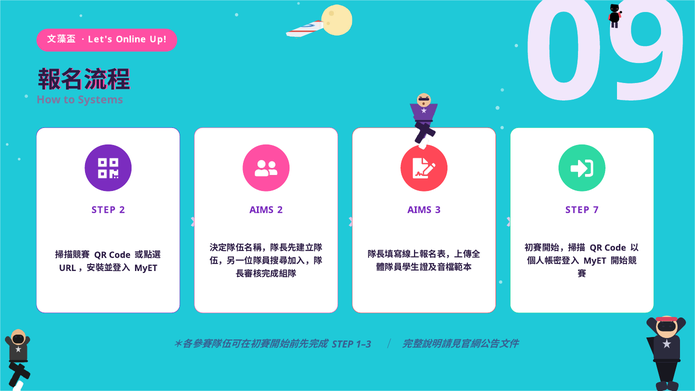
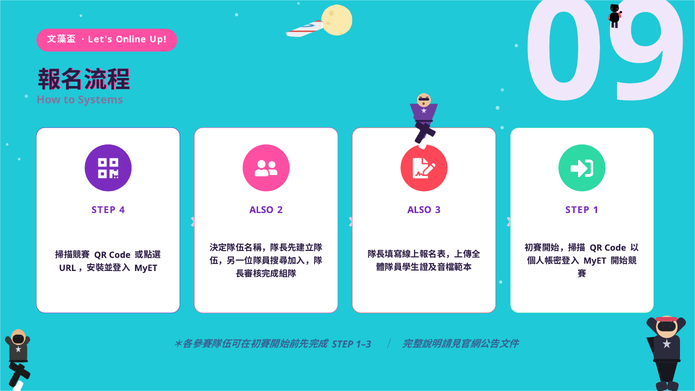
STEP 2: 2 -> 4 (122, 210)
AIMS: AIMS -> ALSO (261, 210)
AIMS: AIMS -> ALSO (419, 210)
7: 7 -> 1 (596, 210)
